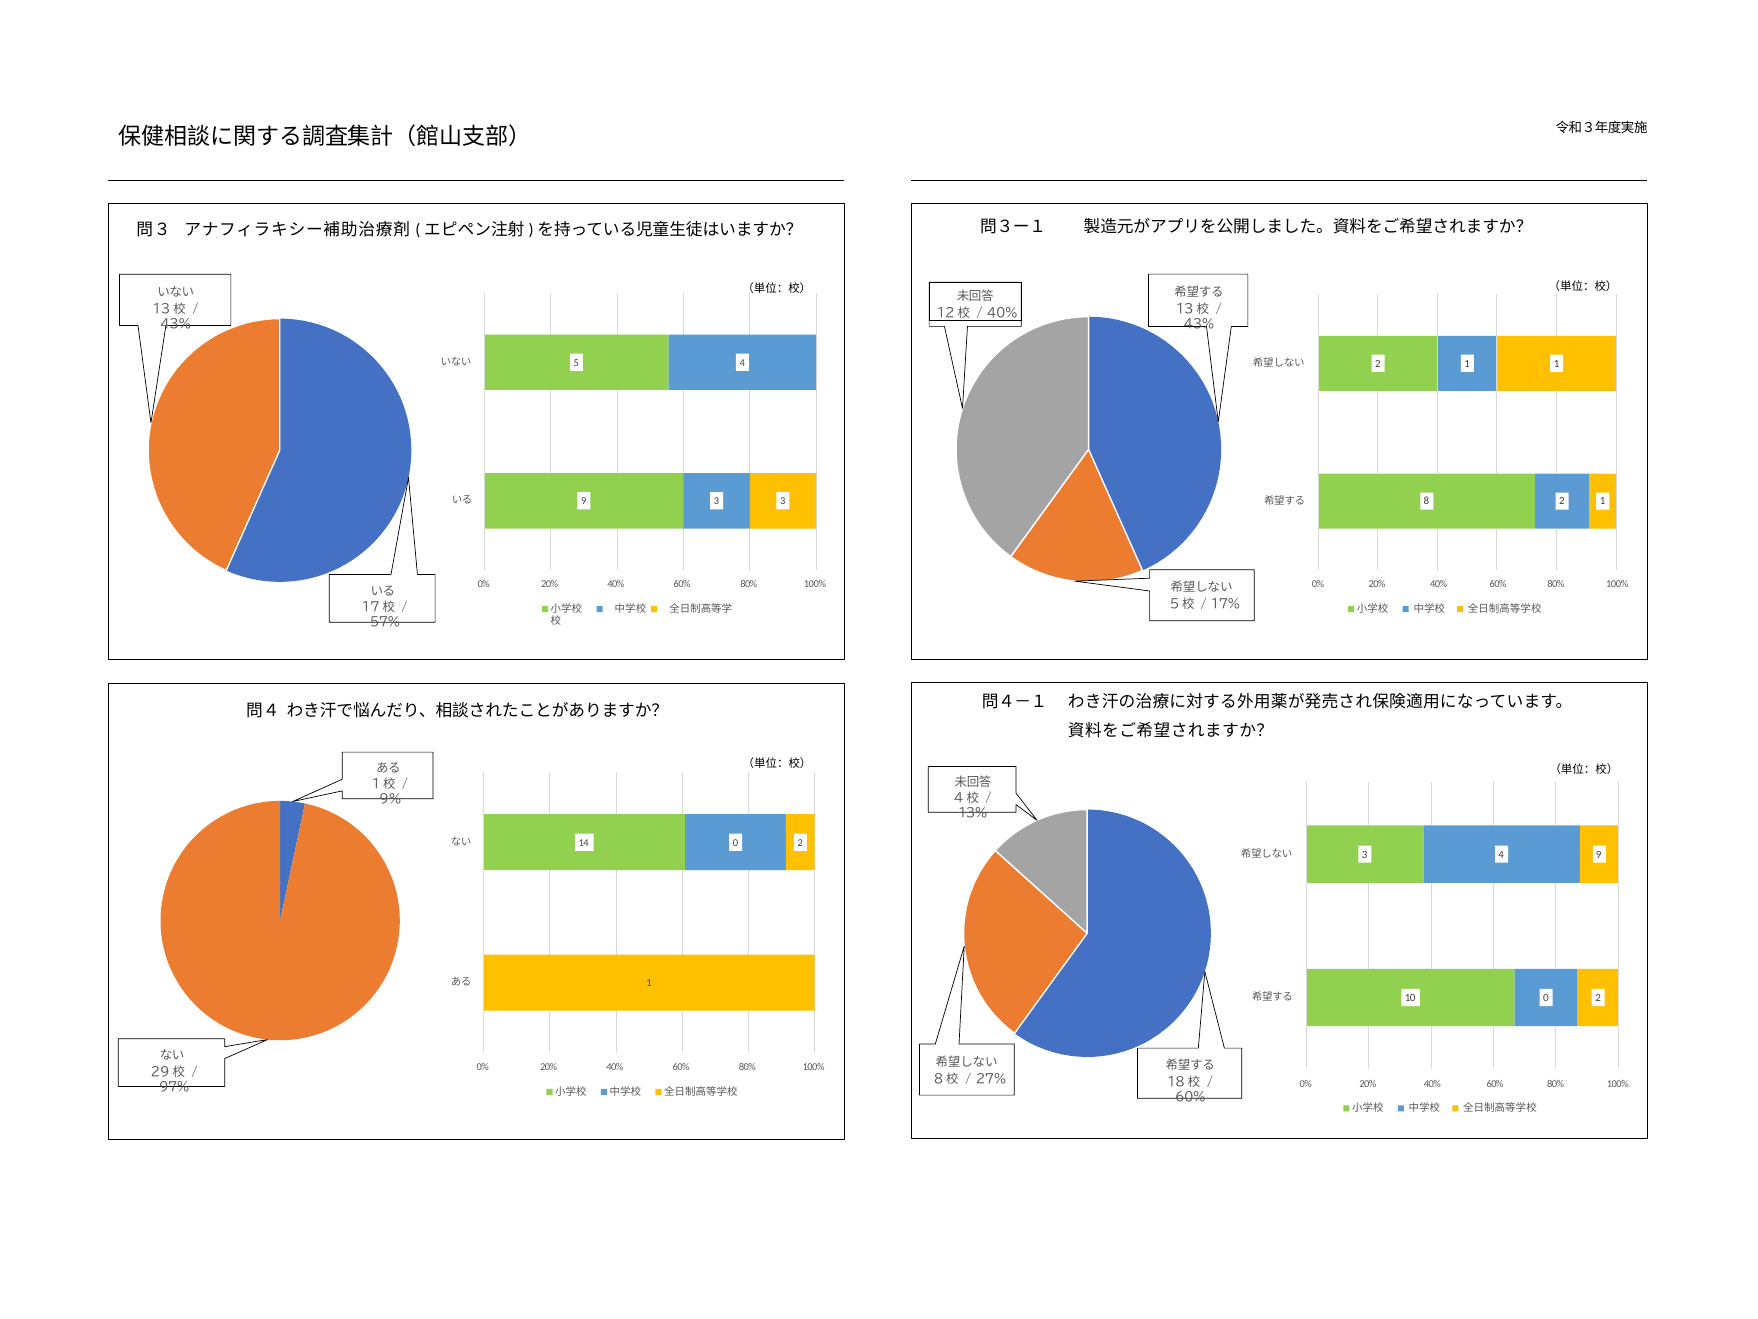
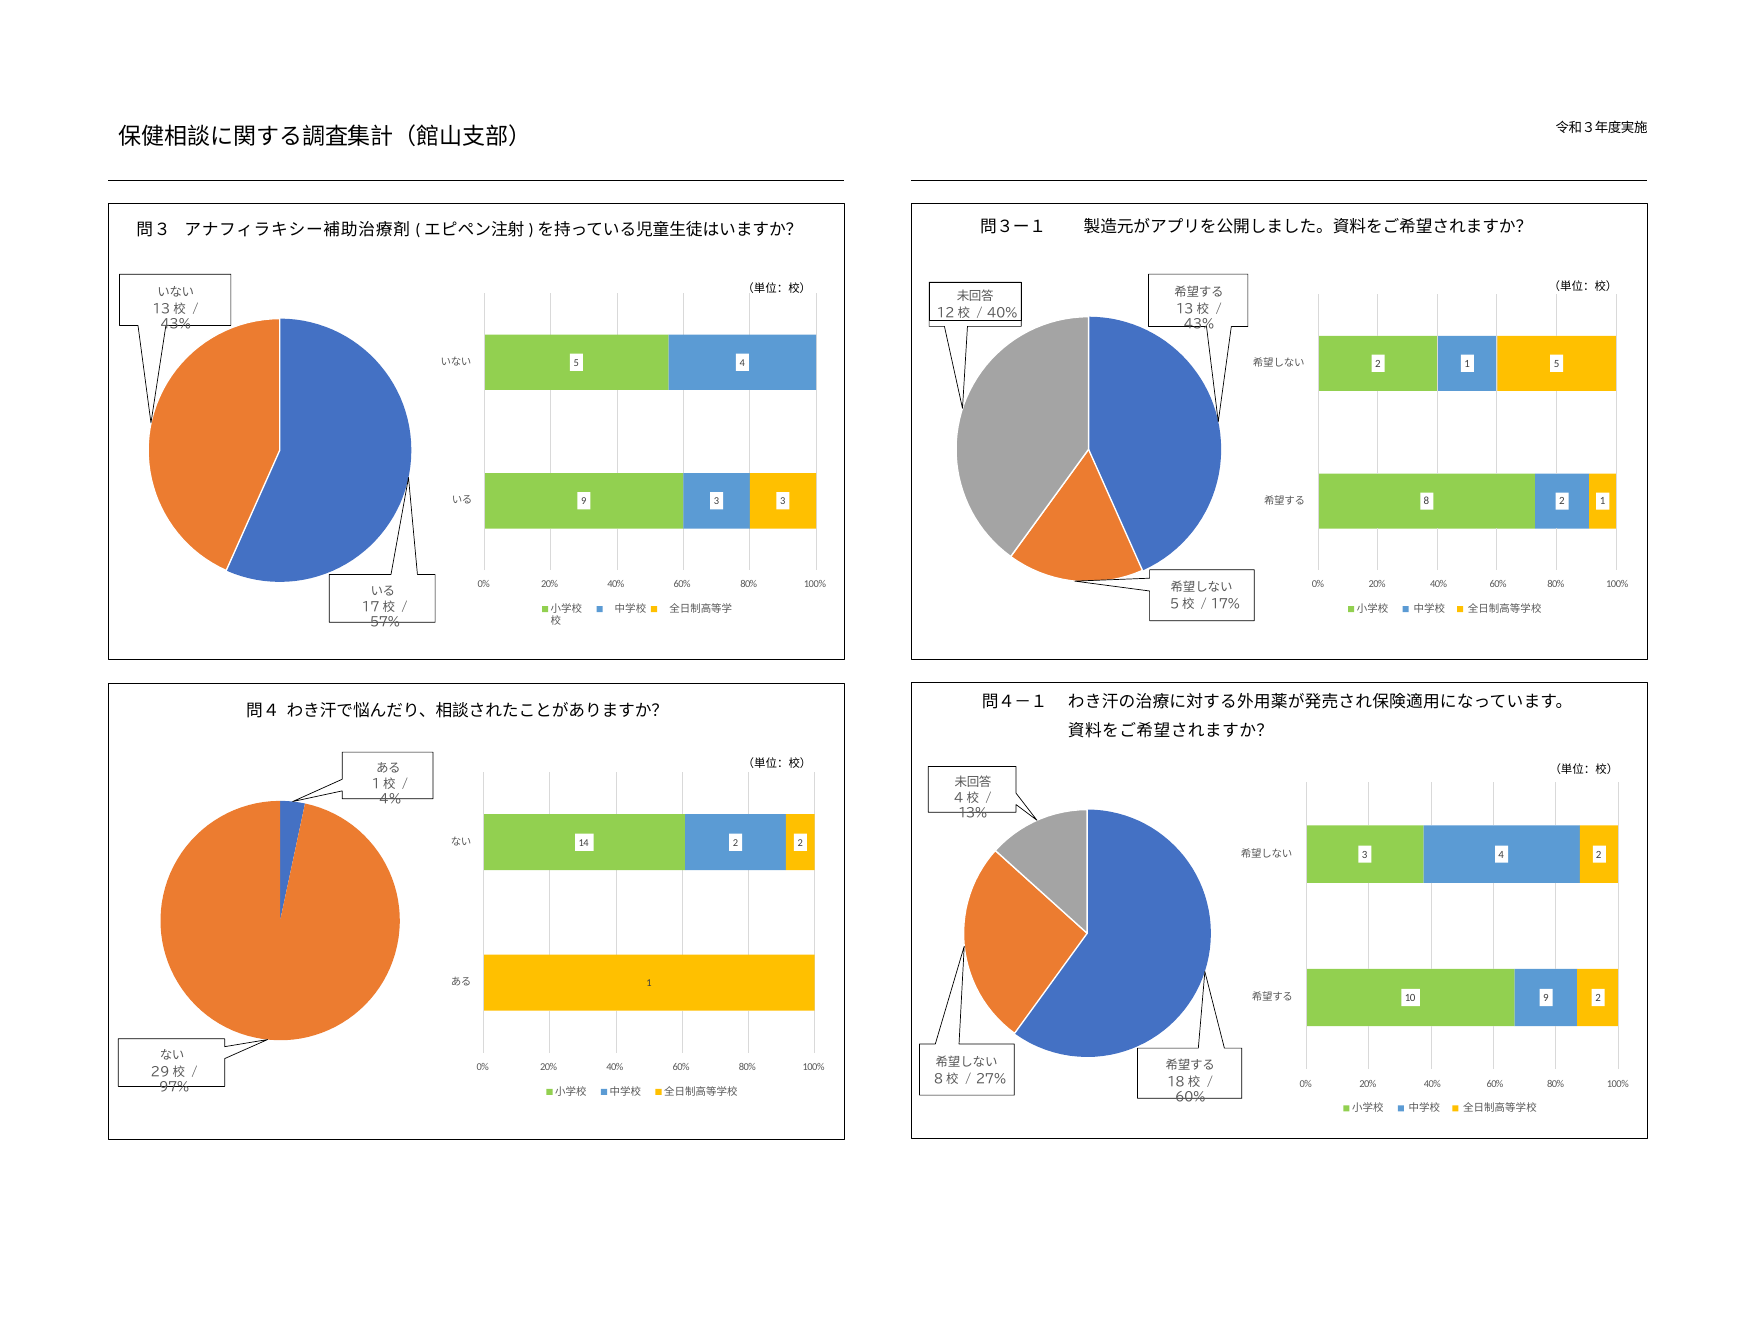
1 1: 1 -> 5 (1557, 363)
9%: 9% -> 4% (390, 799)
14 0: 0 -> 2 (735, 842)
4 9: 9 -> 2 (1599, 854)
10 0: 0 -> 9 (1546, 997)
